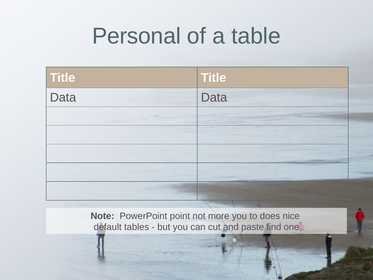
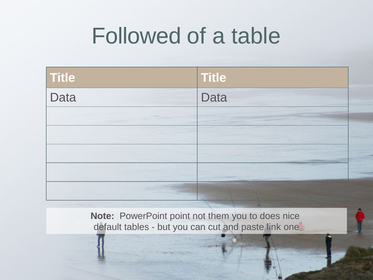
Personal: Personal -> Followed (136, 36)
more: more -> them (219, 216)
find: find -> link (274, 227)
